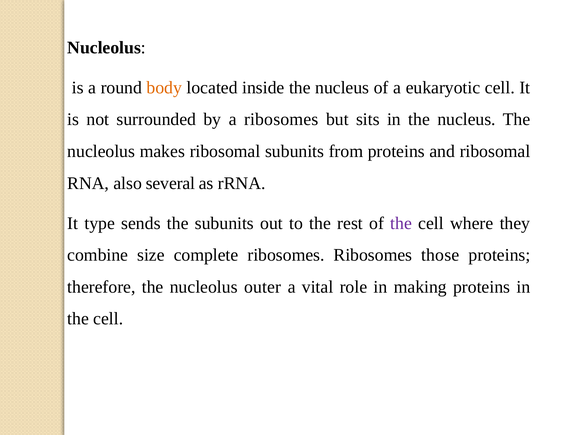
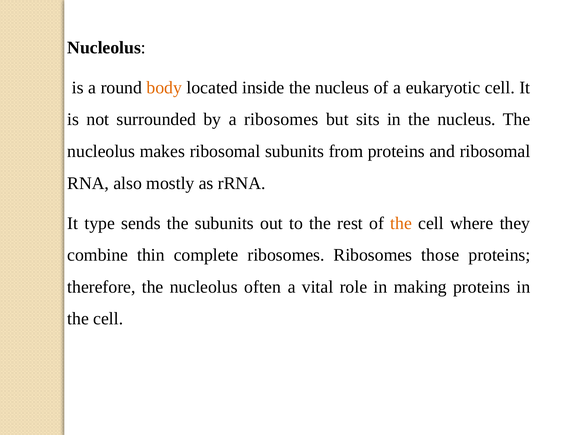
several: several -> mostly (170, 183)
the colour: purple -> orange (401, 223)
size: size -> thin (151, 255)
outer: outer -> often (263, 287)
